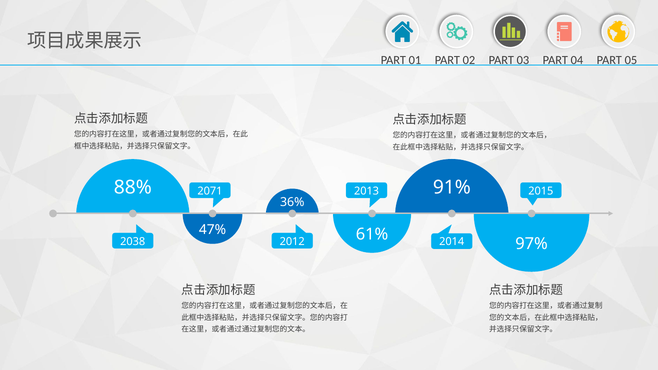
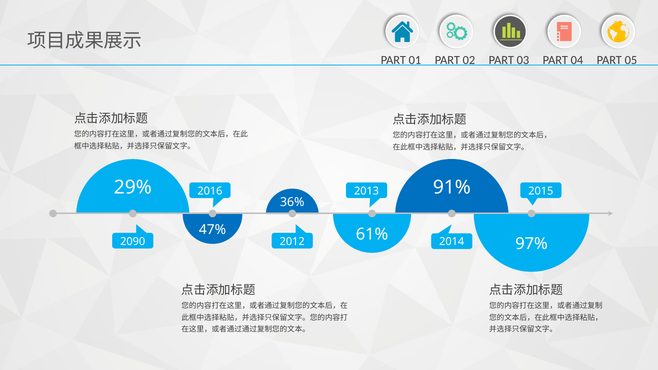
88%: 88% -> 29% (133, 188)
2071: 2071 -> 2016 (210, 191)
2038: 2038 -> 2090 (133, 242)
